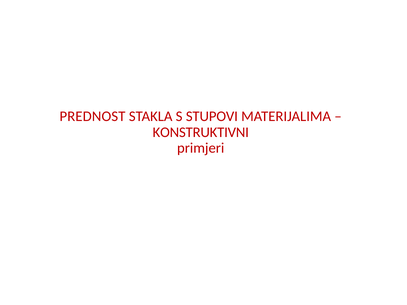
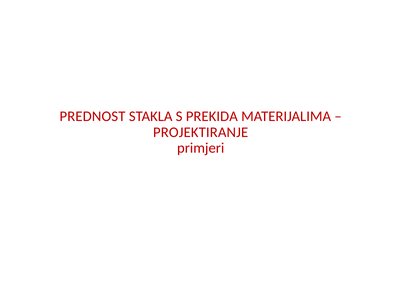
STUPOVI: STUPOVI -> PREKIDA (212, 116)
KONSTRUKTIVNI: KONSTRUKTIVNI -> PROJEKTIRANJE (201, 132)
